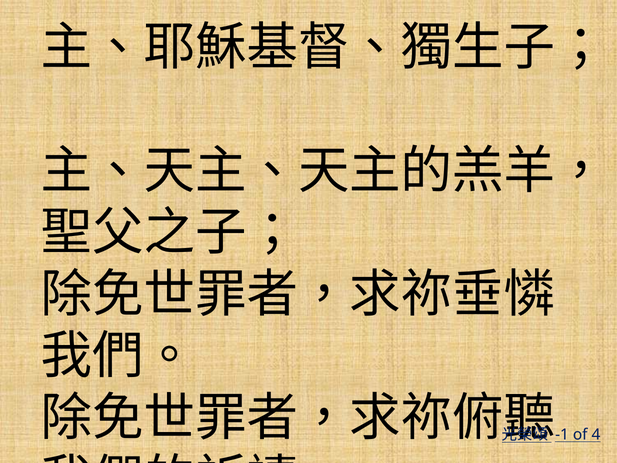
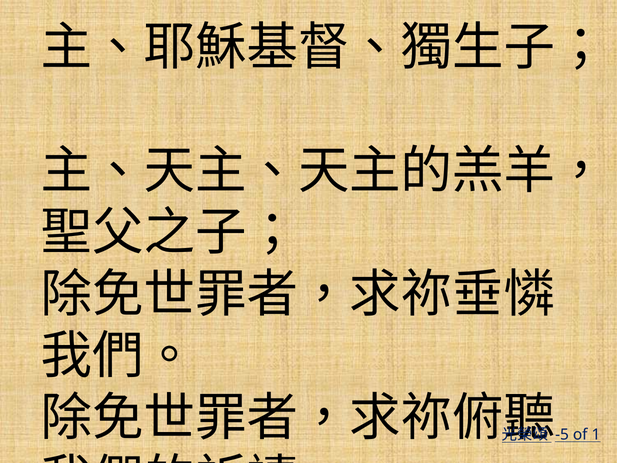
-1: -1 -> -5 (562, 435)
4: 4 -> 1 (596, 435)
